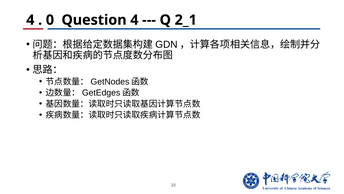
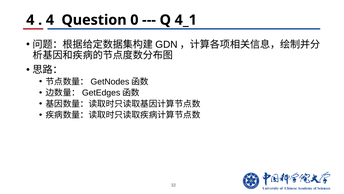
0: 0 -> 4 (50, 20)
Question 4: 4 -> 0 (134, 20)
2_1: 2_1 -> 4_1 (186, 20)
